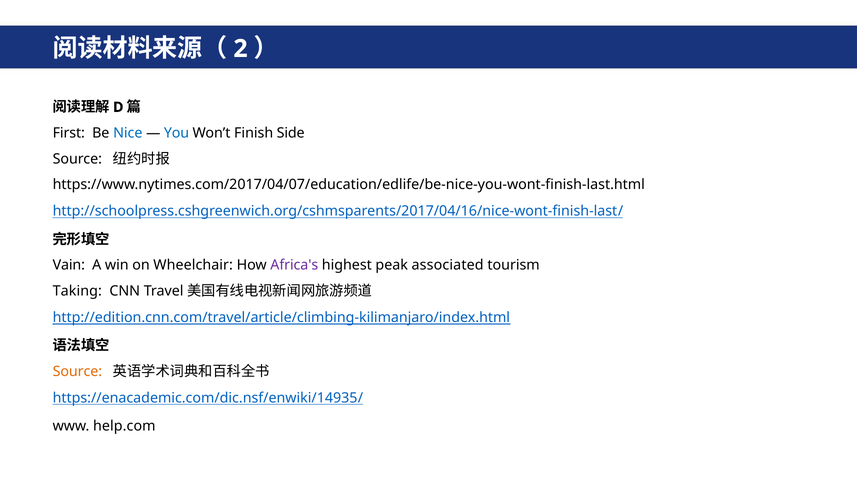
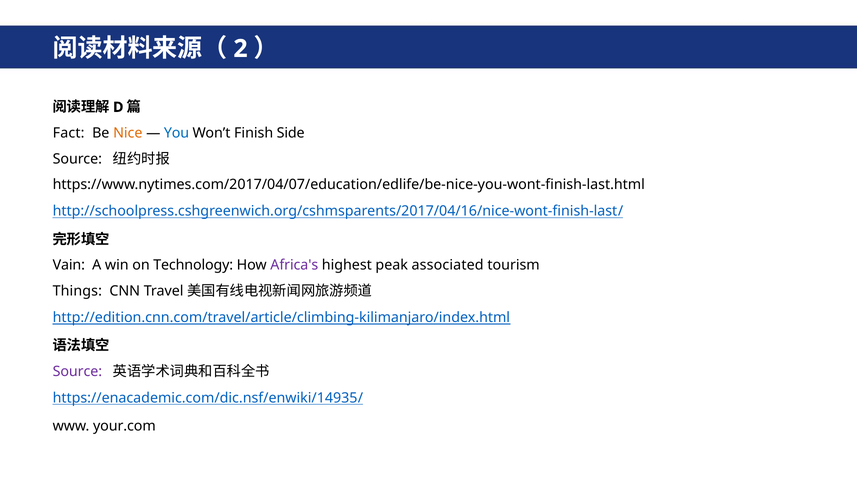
First: First -> Fact (69, 133)
Nice colour: blue -> orange (128, 133)
Wheelchair: Wheelchair -> Technology (193, 265)
Taking: Taking -> Things (77, 291)
Source colour: orange -> purple (77, 371)
help.com: help.com -> your.com (124, 426)
